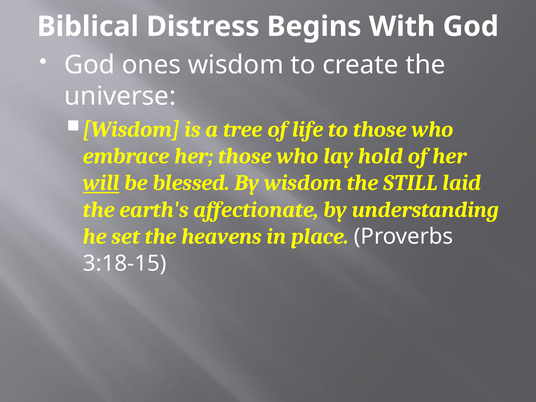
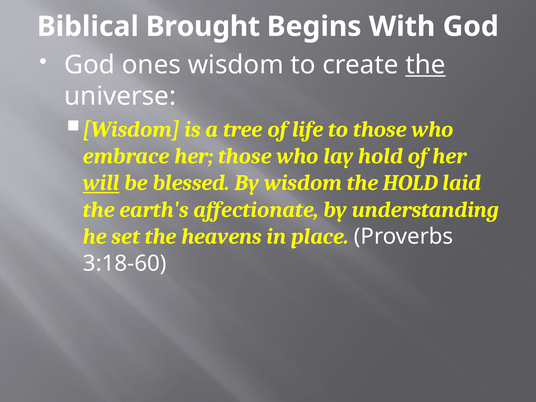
Distress: Distress -> Brought (203, 27)
the underline: none -> present (425, 65)
the STILL: STILL -> HOLD (410, 183)
3:18-15: 3:18-15 -> 3:18-60 (125, 263)
